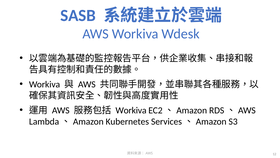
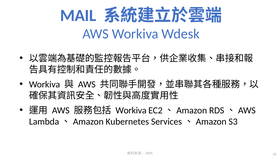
SASB: SASB -> MAIL (78, 15)
